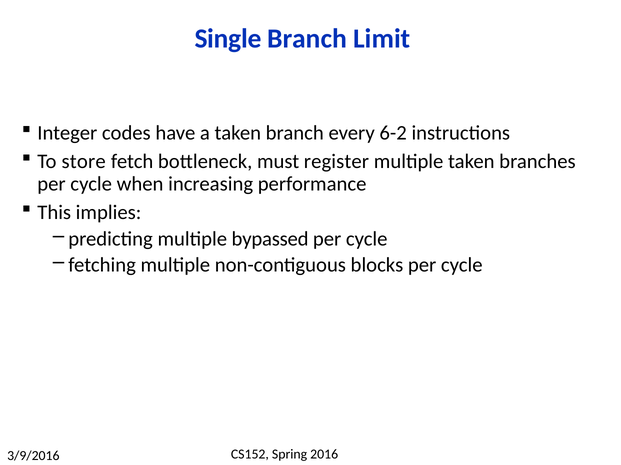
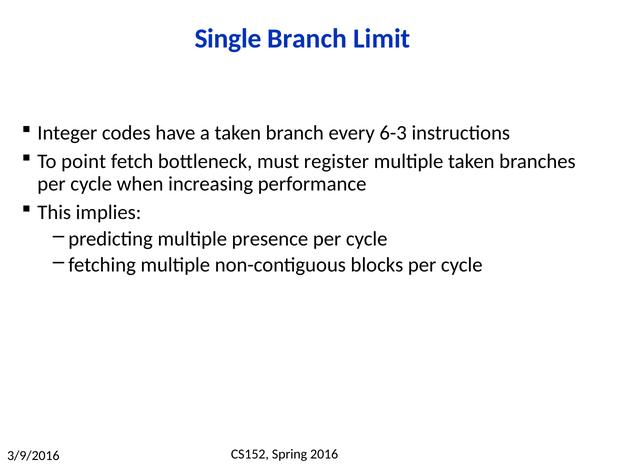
6-2: 6-2 -> 6-3 (393, 133)
store: store -> point (84, 162)
bypassed: bypassed -> presence (270, 239)
